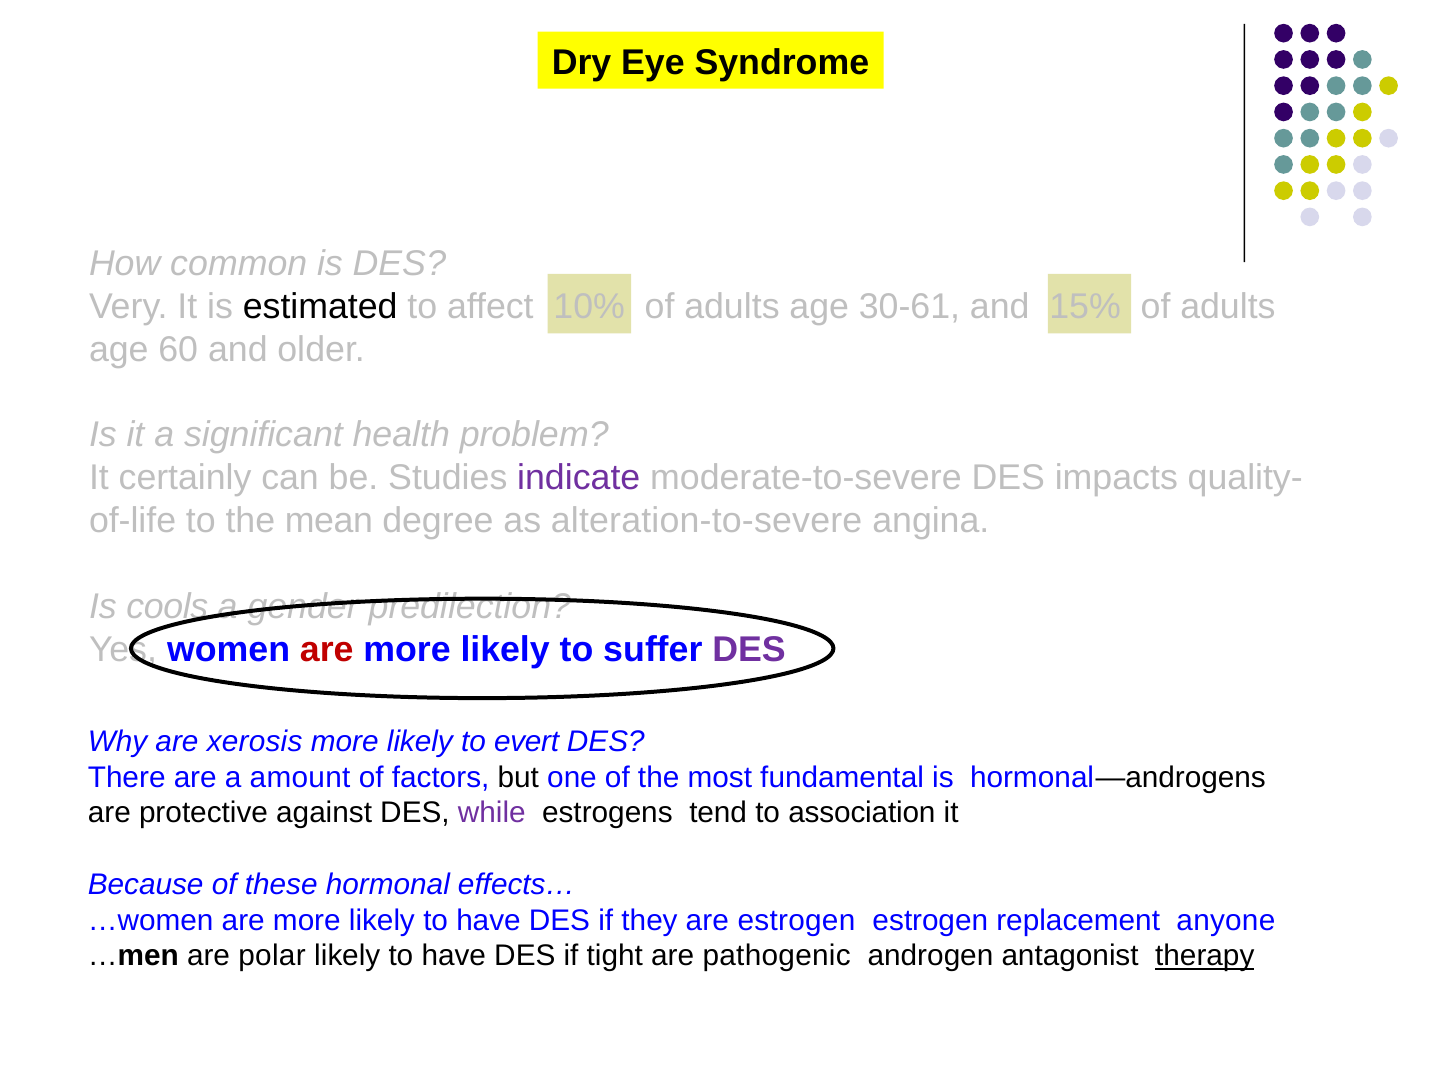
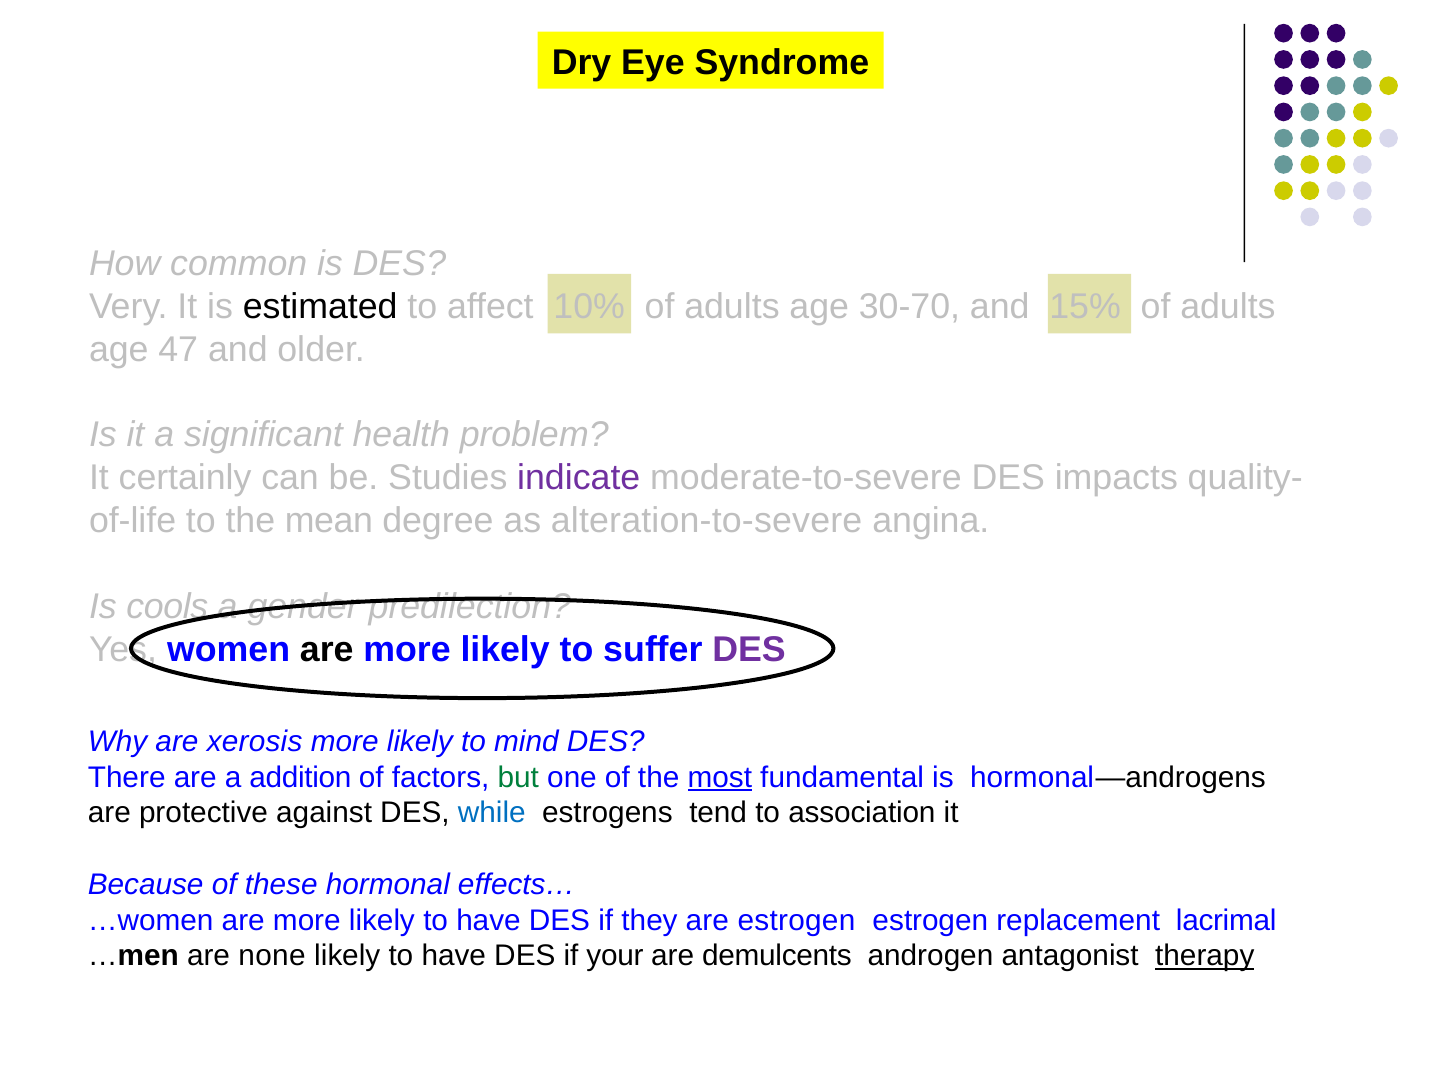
30-61: 30-61 -> 30-70 (909, 306)
60: 60 -> 47 (178, 349)
are colour: red -> black (327, 649)
evert: evert -> mind (526, 741)
amount: amount -> addition (300, 777)
but colour: black -> green (518, 777)
most underline: none -> present (720, 777)
while colour: purple -> blue (492, 813)
anyone: anyone -> lacrimal (1226, 920)
polar: polar -> none (272, 956)
tight: tight -> your (615, 956)
pathogenic: pathogenic -> demulcents (777, 956)
